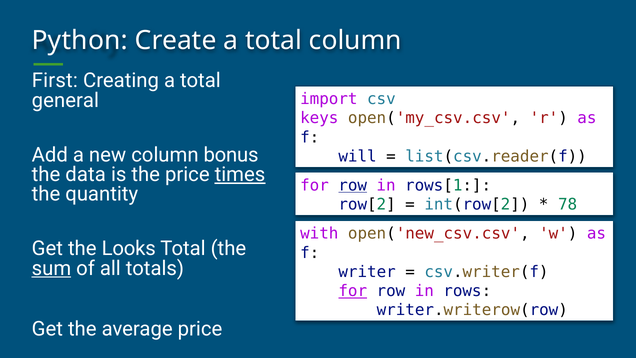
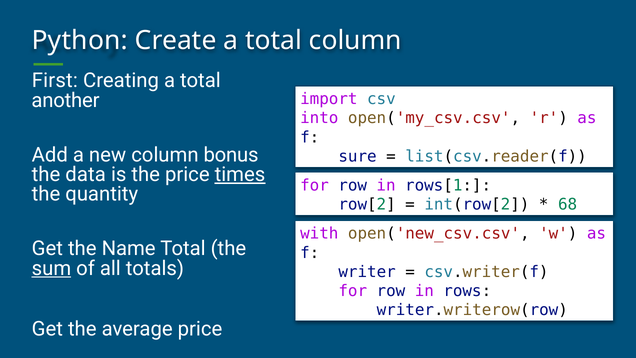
general: general -> another (65, 100)
keys: keys -> into (319, 118)
will: will -> sure (358, 156)
row underline: present -> none (353, 185)
78: 78 -> 68 (568, 204)
Looks: Looks -> Name (129, 248)
for underline: present -> none (353, 291)
